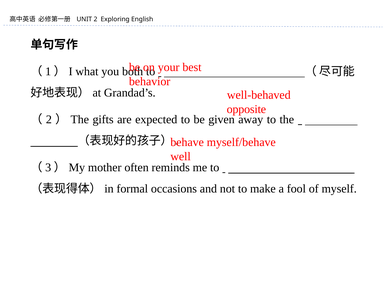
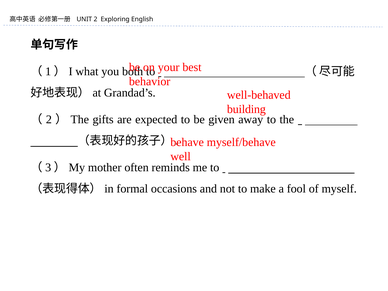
opposite: opposite -> building (246, 109)
